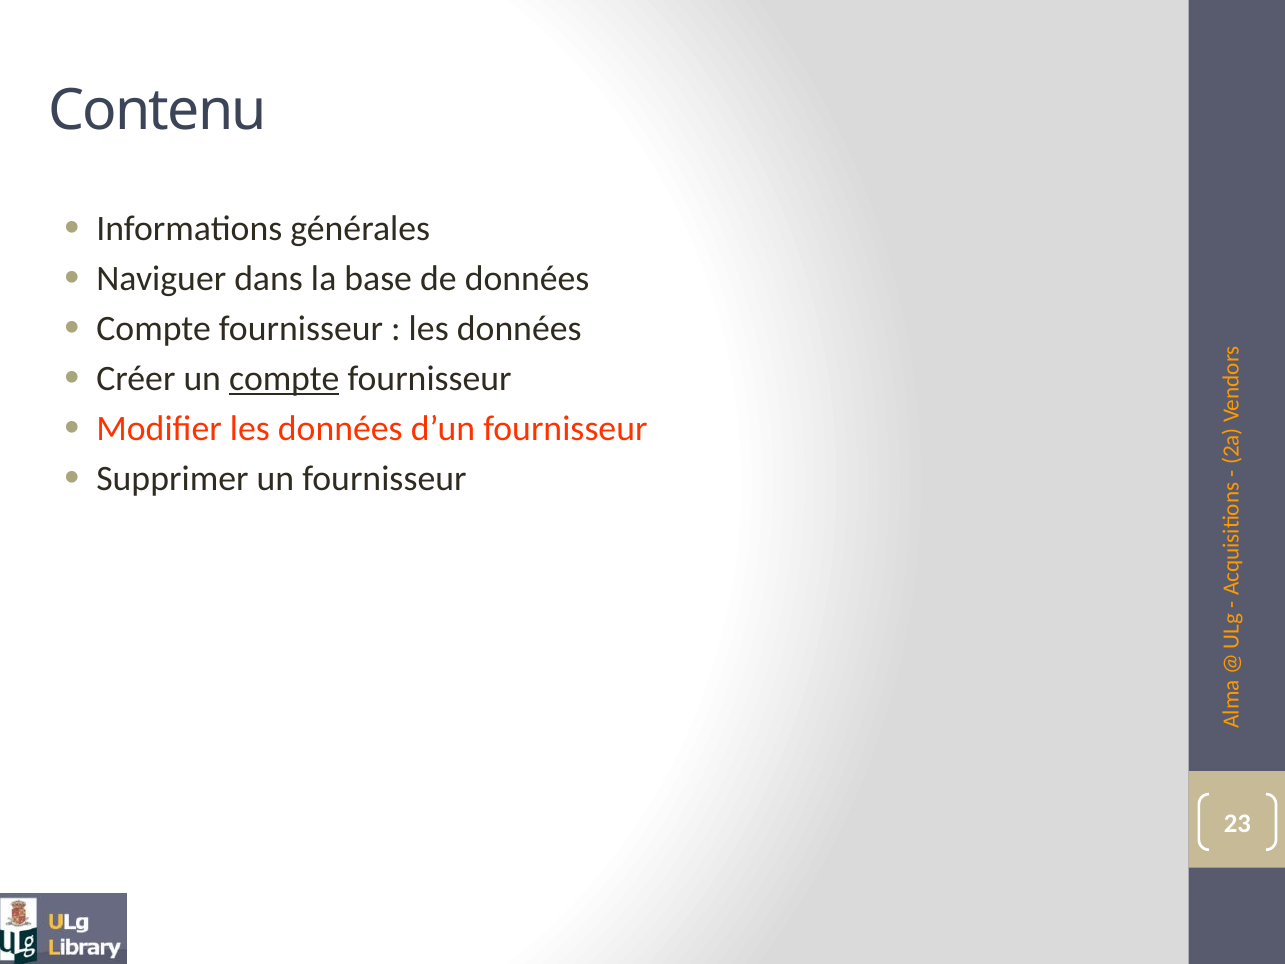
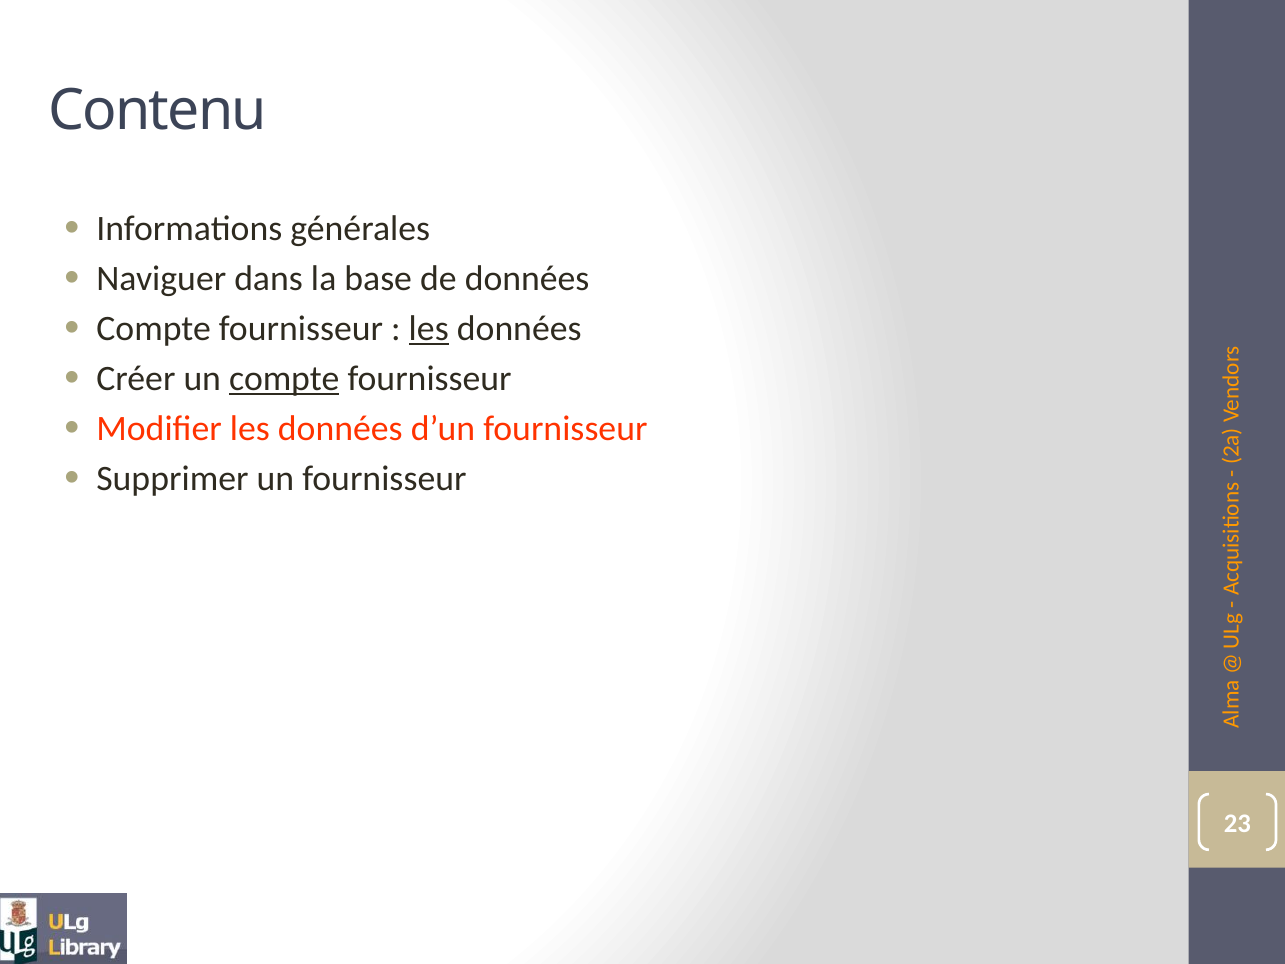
les underline: none -> present (429, 329)
